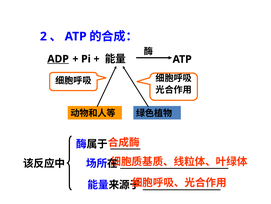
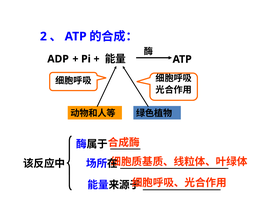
ADP underline: present -> none (58, 59)
